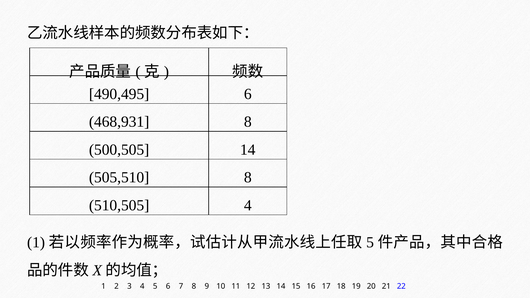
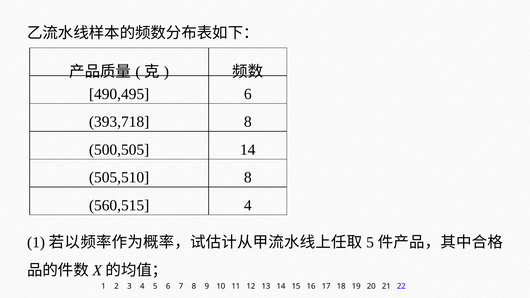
468,931: 468,931 -> 393,718 (119, 122)
510,505: 510,505 -> 560,515 (119, 205)
